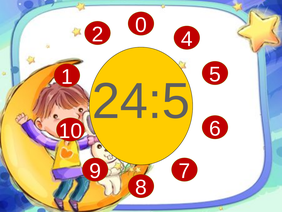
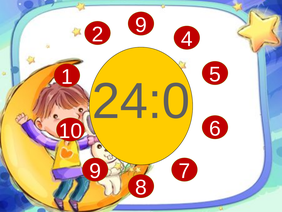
2 0: 0 -> 9 (141, 25)
24:5: 24:5 -> 24:0 (141, 101)
